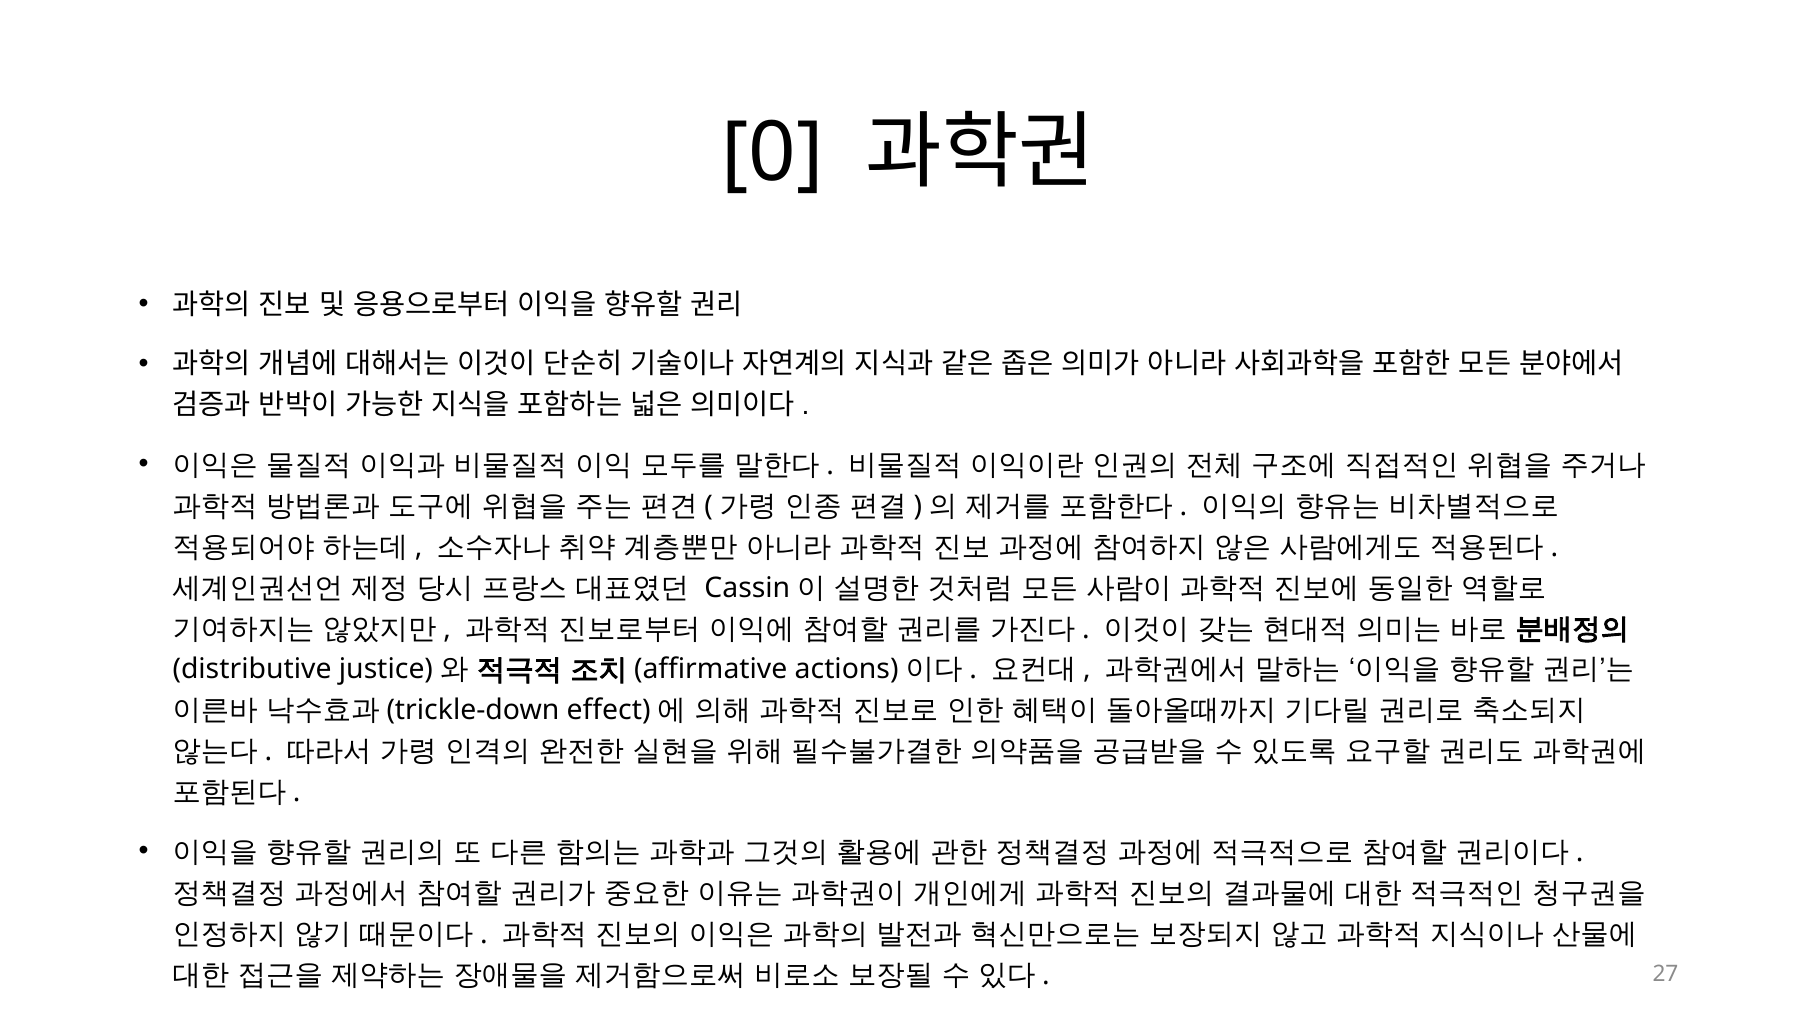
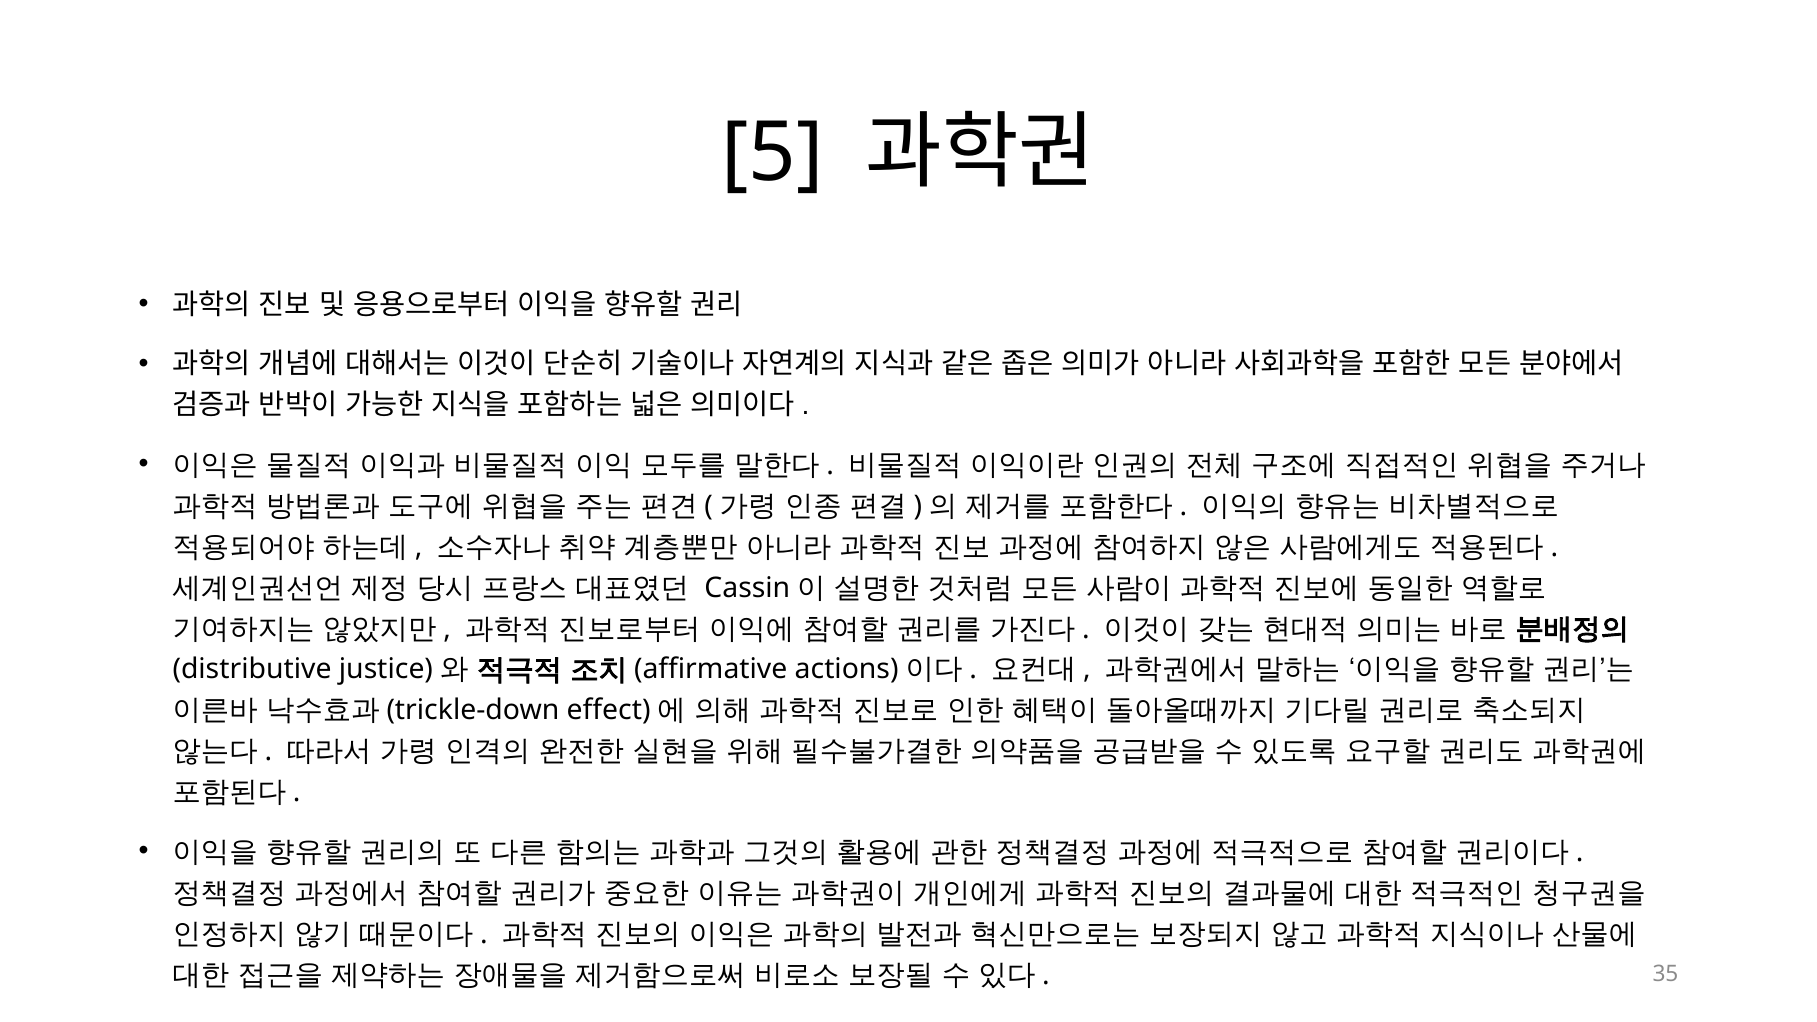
0: 0 -> 5 (773, 153)
27: 27 -> 35 (1665, 974)
